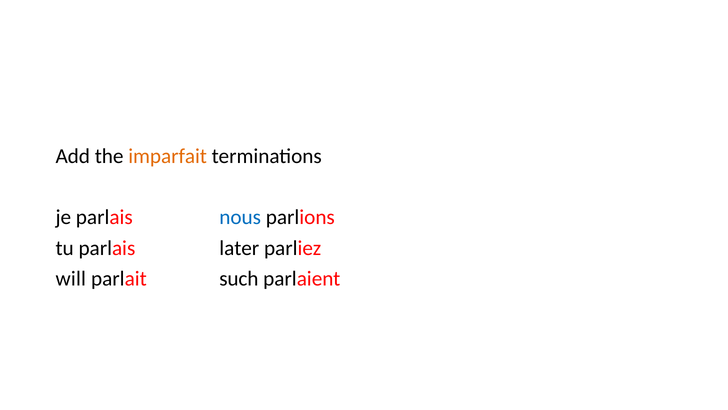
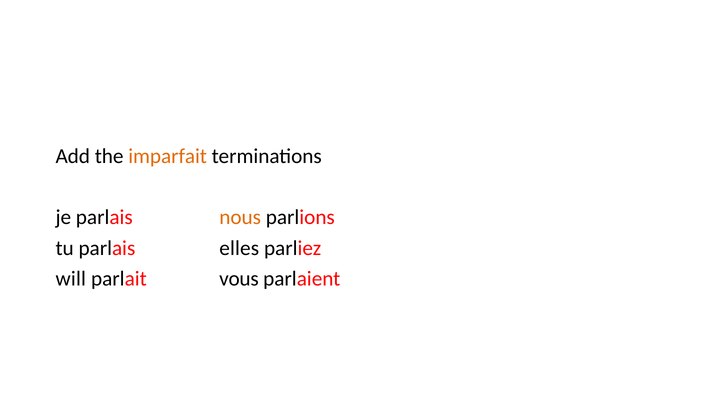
nous colour: blue -> orange (240, 217)
later: later -> elles (239, 248)
such: such -> vous (239, 278)
